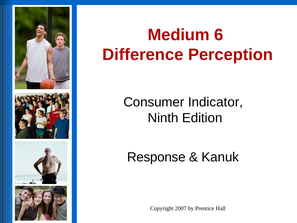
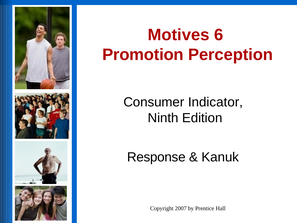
Medium: Medium -> Motives (179, 35)
Difference: Difference -> Promotion (143, 55)
